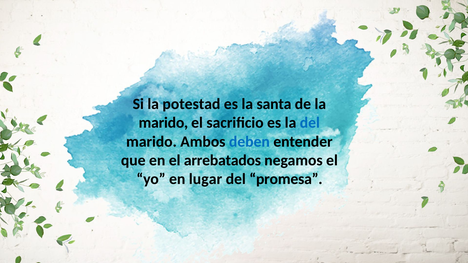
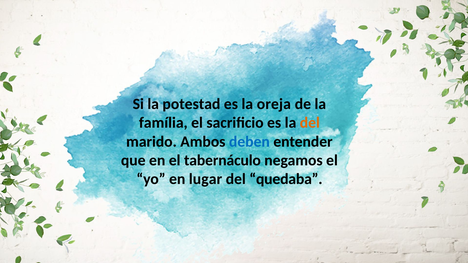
santa: santa -> oreja (274, 104)
marido: marido -> família (163, 123)
del colour: blue -> orange (310, 123)
arrebatados: arrebatados -> tabernáculo (222, 160)
promesa: promesa -> quedaba (286, 179)
